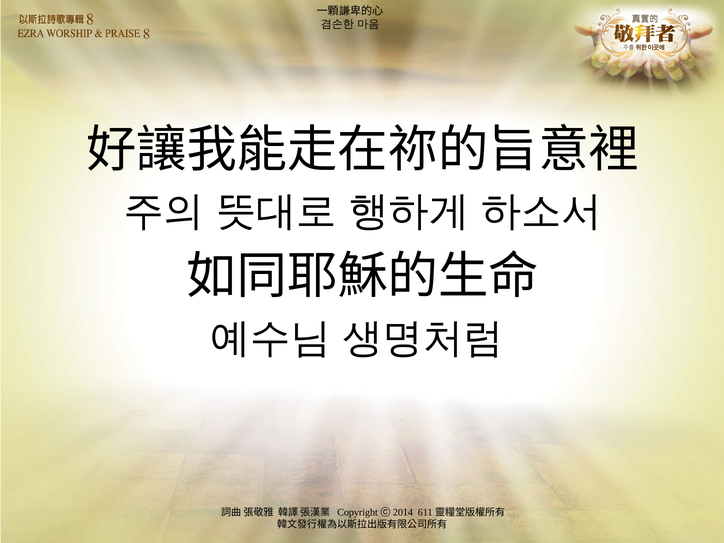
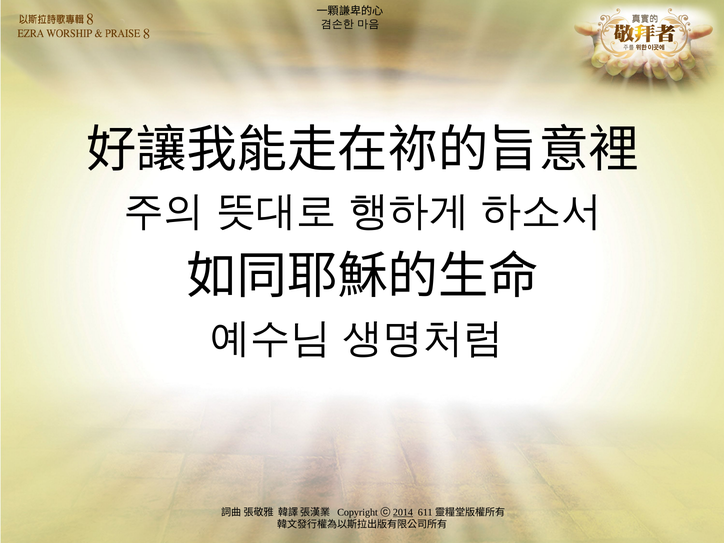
2014 underline: none -> present (403, 512)
